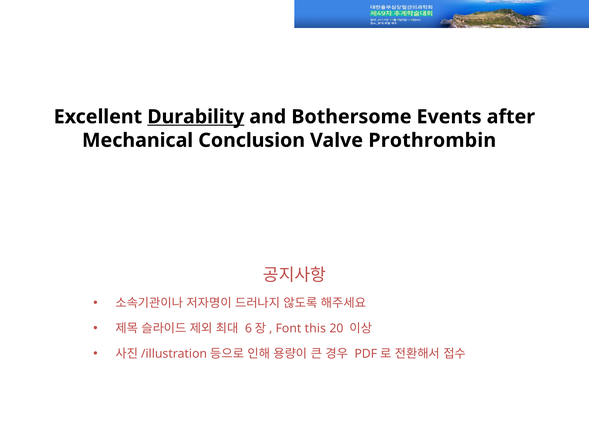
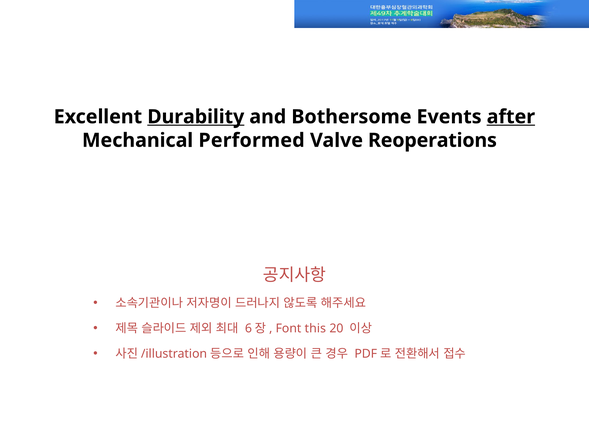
after underline: none -> present (511, 117)
Conclusion: Conclusion -> Performed (252, 140)
Prothrombin: Prothrombin -> Reoperations (432, 140)
